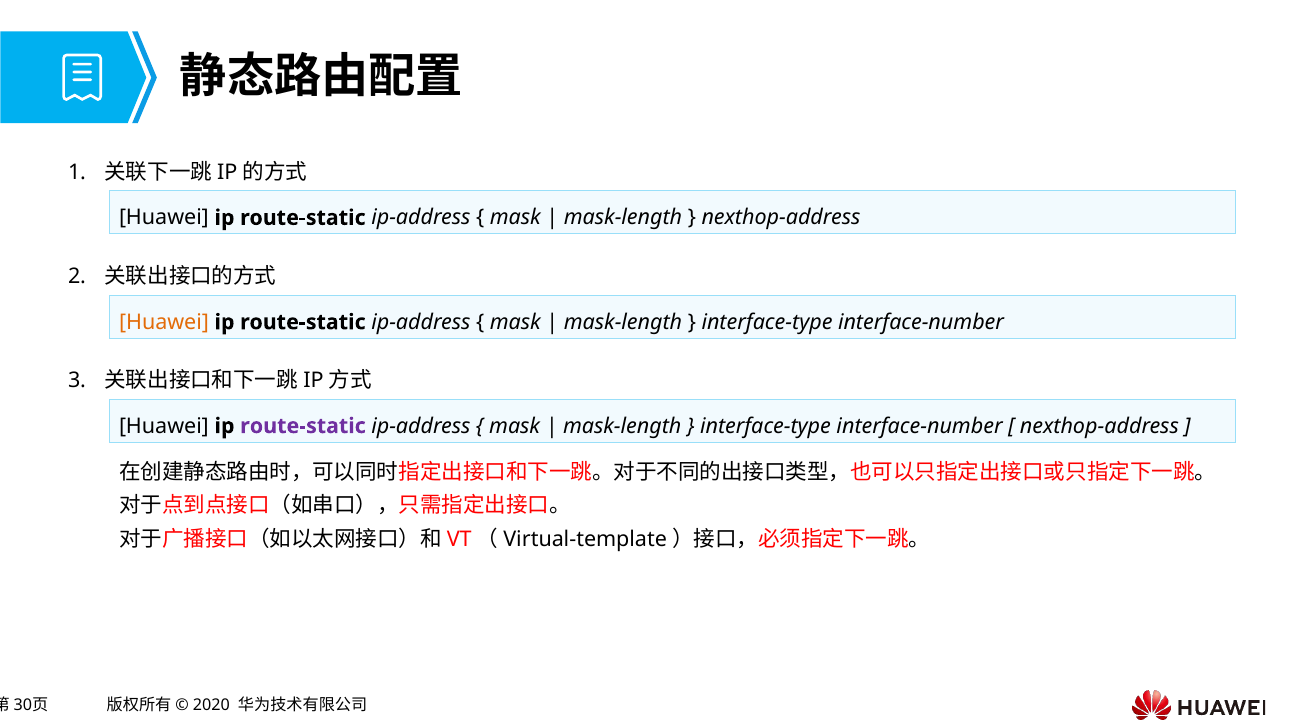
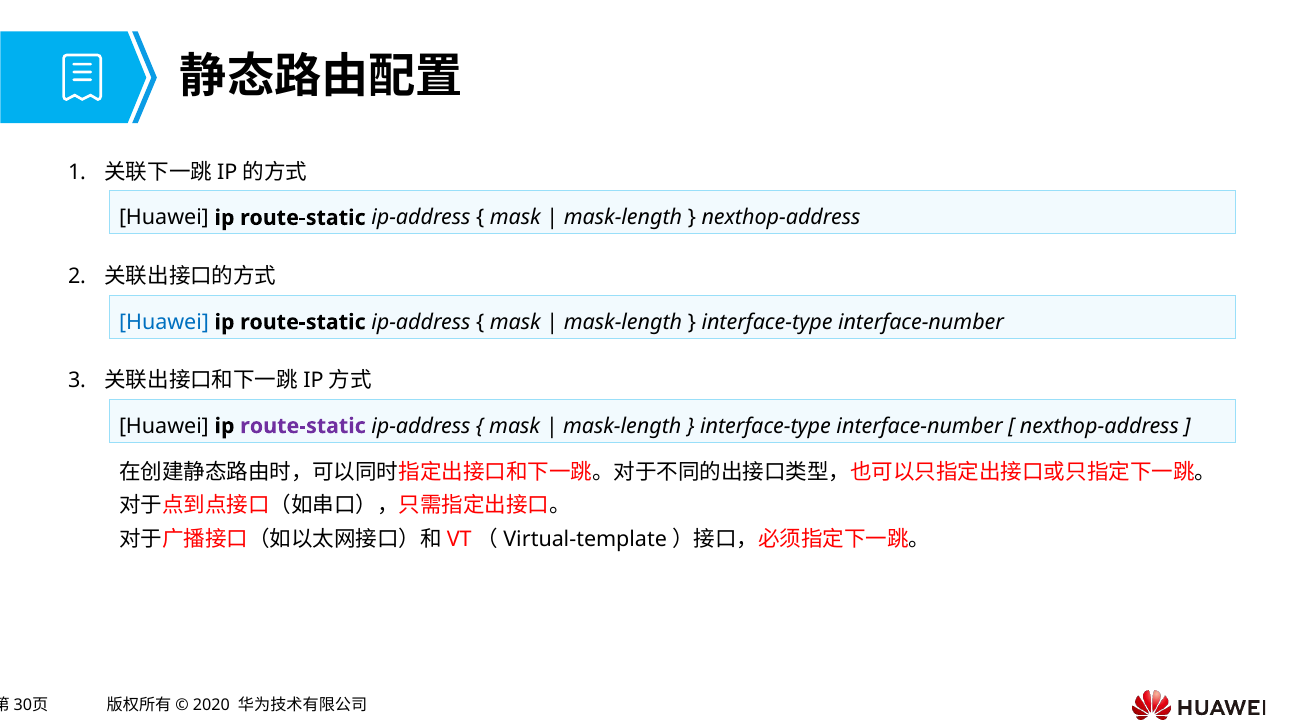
Huawei colour: orange -> blue (164, 322)
